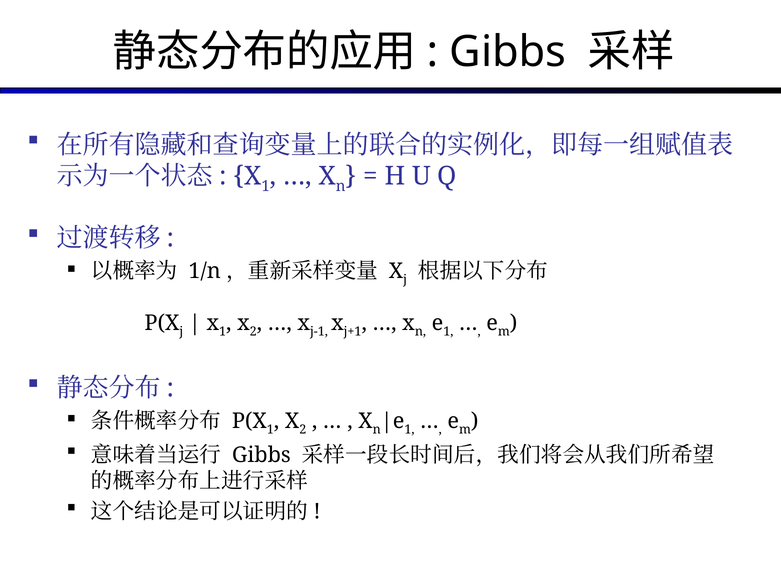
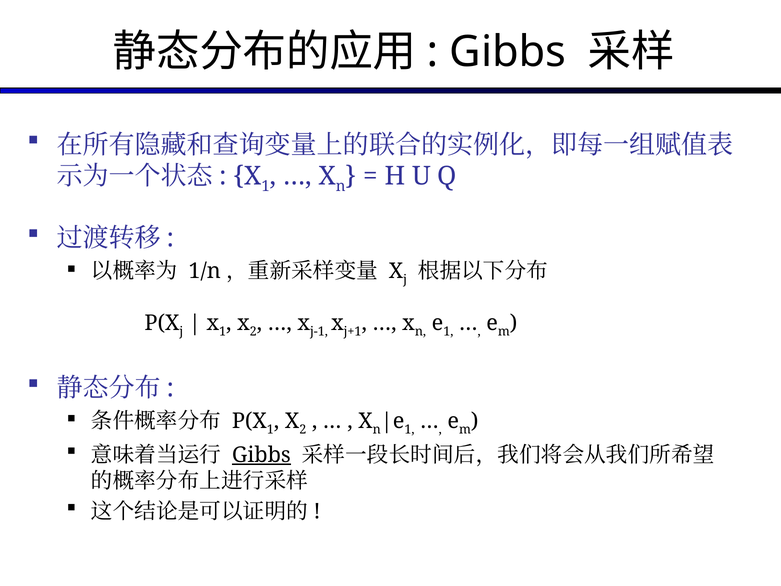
Gibbs underline: none -> present (261, 455)
